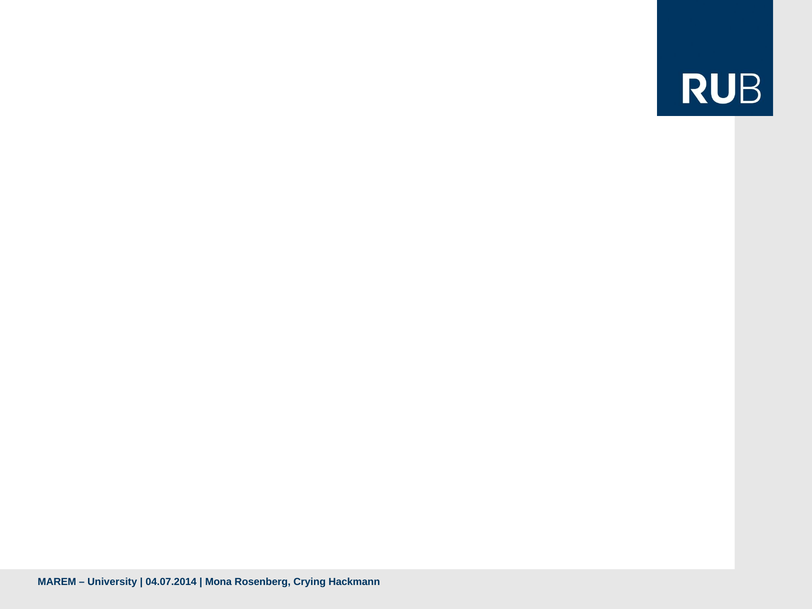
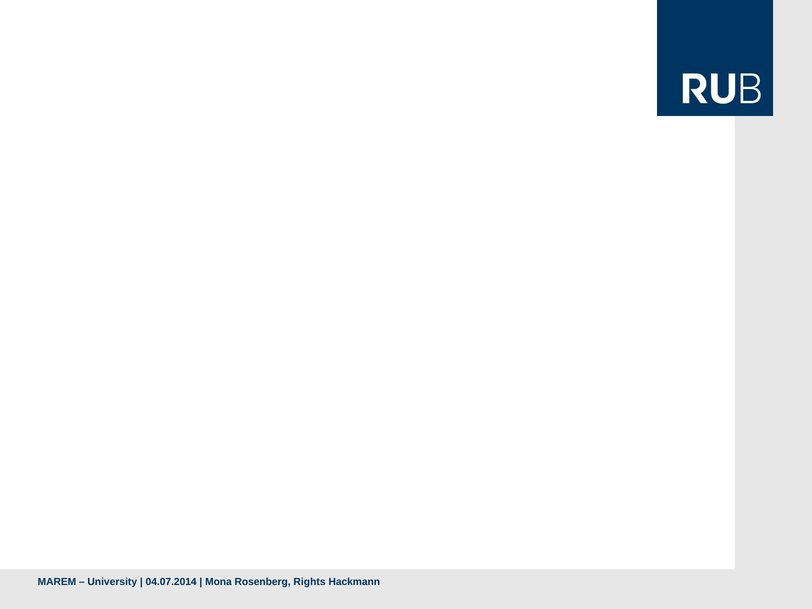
Crying: Crying -> Rights (310, 582)
